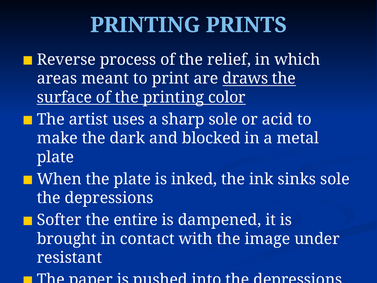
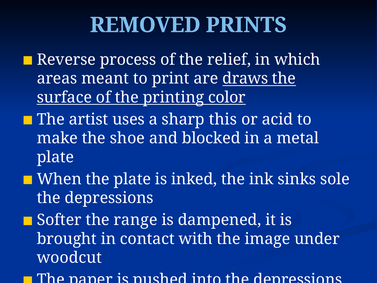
PRINTING: PRINTING -> REMOVED (145, 25)
sharp sole: sole -> this (223, 119)
dark: dark -> shoe (127, 138)
entire: entire -> range (136, 220)
resistant: resistant -> woodcut (69, 257)
